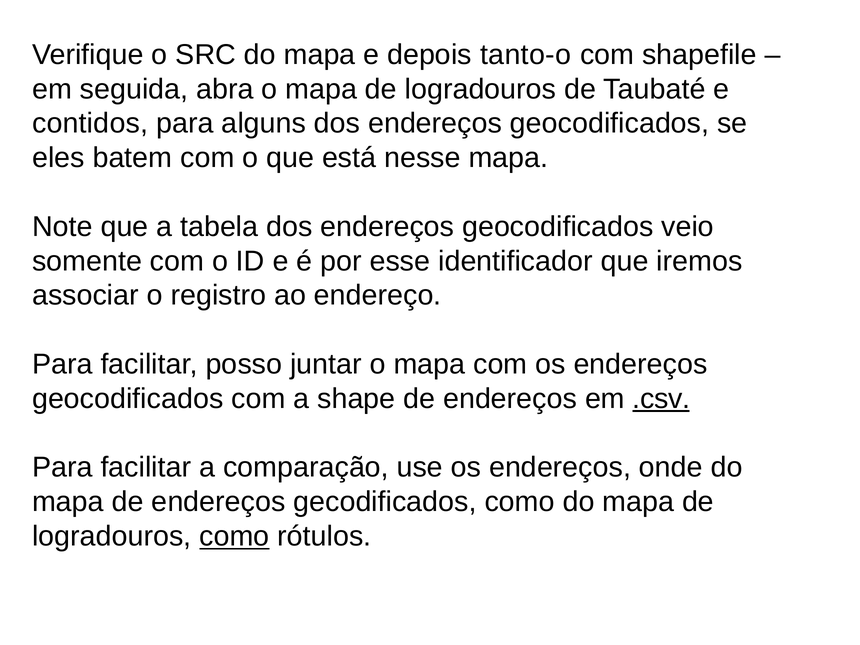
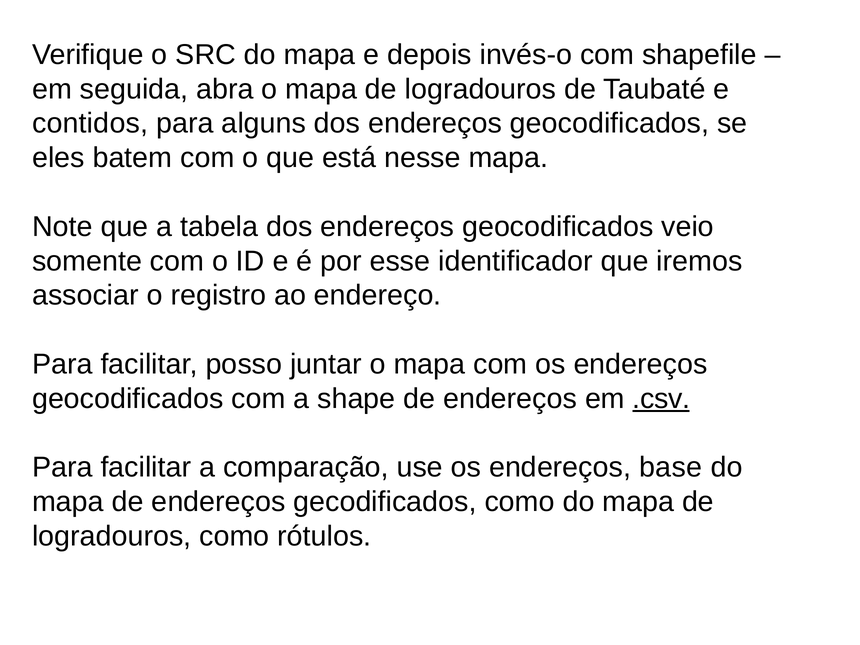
tanto-o: tanto-o -> invés-o (526, 55)
onde: onde -> base (671, 467)
como underline: present -> none (234, 536)
